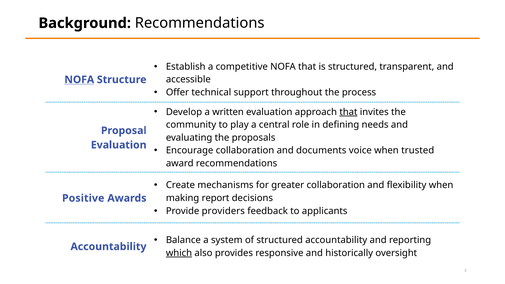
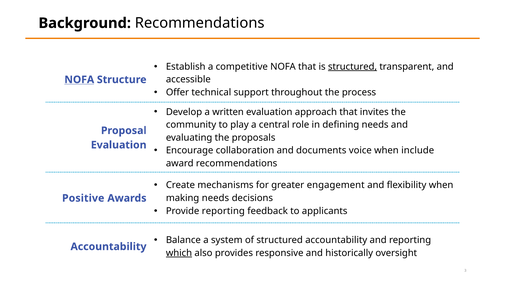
structured underline: none -> present (352, 67)
that underline: present -> none (348, 112)
trusted: trusted -> include (418, 151)
greater collaboration: collaboration -> engagement (336, 185)
making report: report -> needs (215, 198)
Provide providers: providers -> reporting (223, 211)
